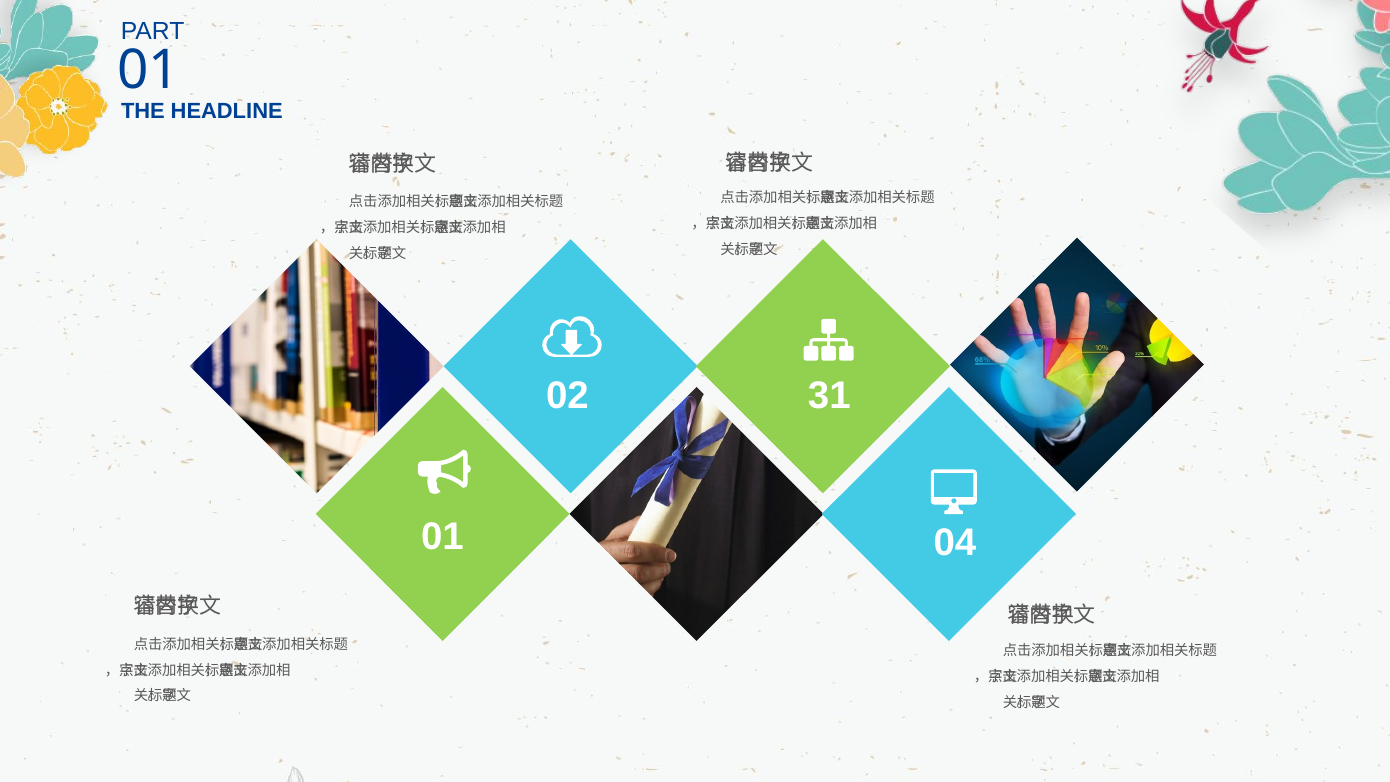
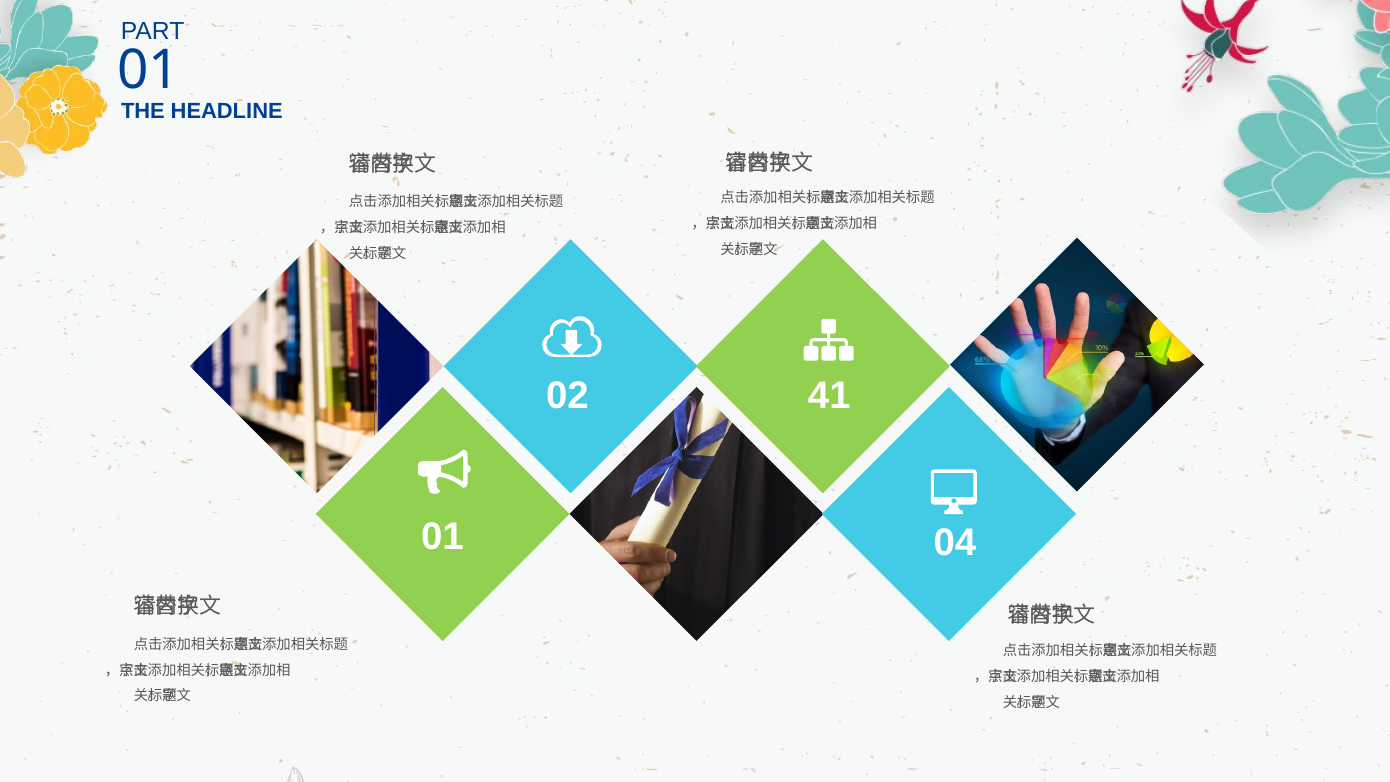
31: 31 -> 41 (829, 395)
